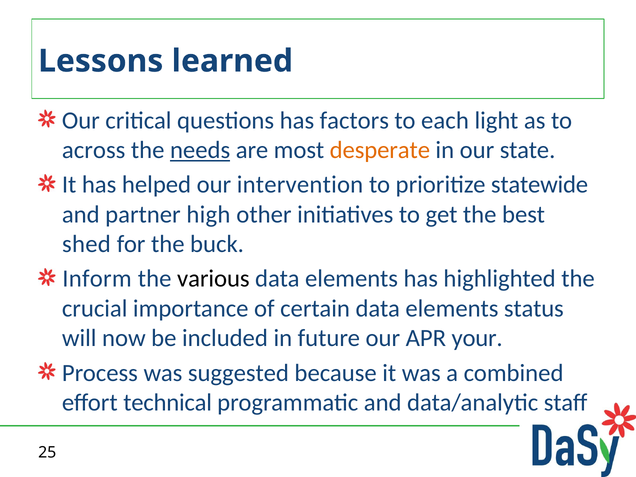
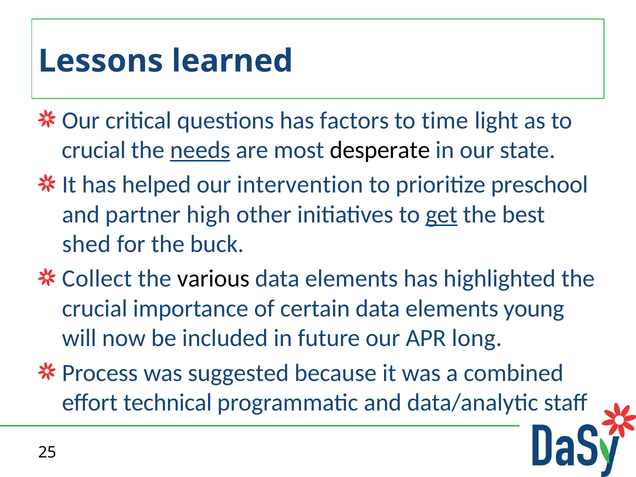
each: each -> time (445, 120)
across: across -> crucial (94, 150)
desperate colour: orange -> black (380, 150)
statewide: statewide -> preschool (540, 185)
get underline: none -> present (442, 214)
Inform: Inform -> Collect (97, 279)
status: status -> young (534, 309)
your: your -> long (477, 338)
